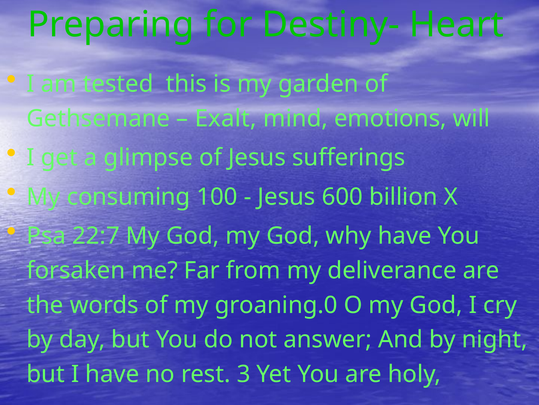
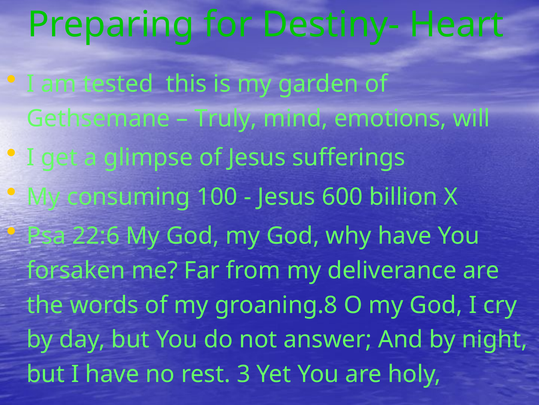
Exalt: Exalt -> Truly (226, 118)
22:7: 22:7 -> 22:6 (96, 235)
groaning.0: groaning.0 -> groaning.8 (276, 305)
